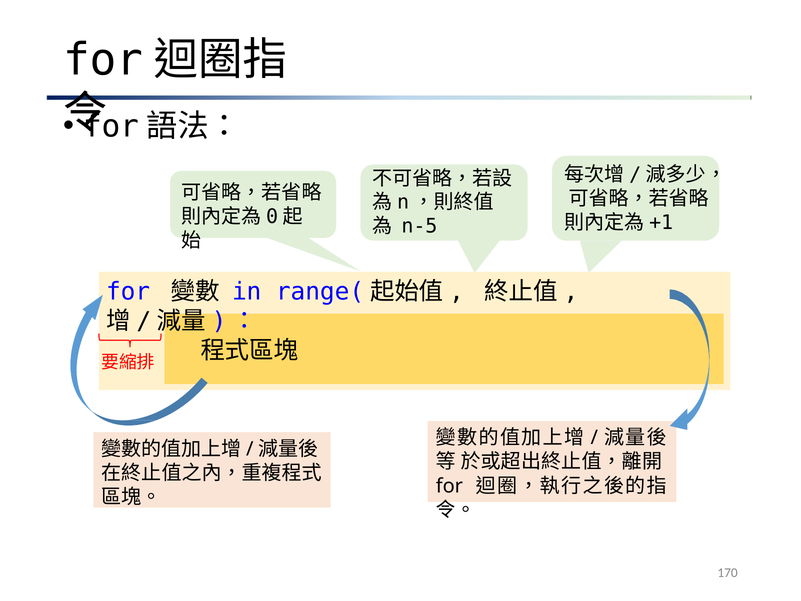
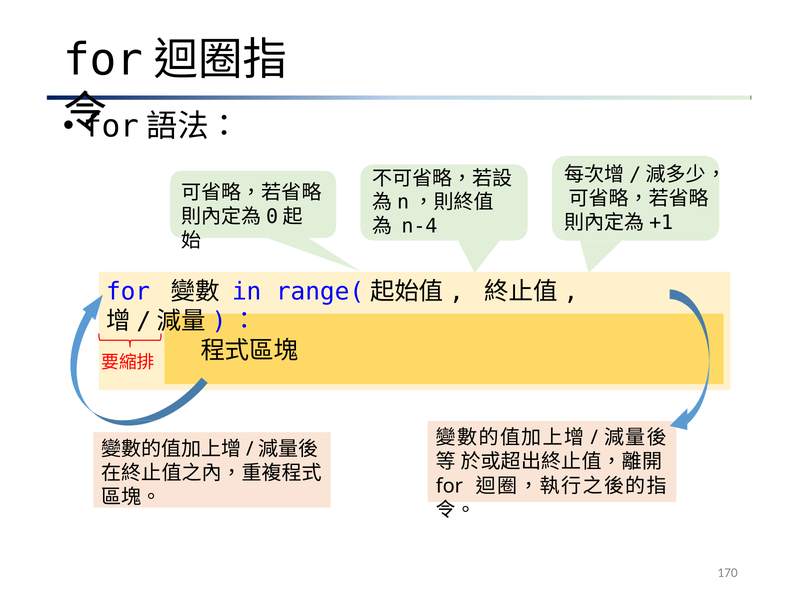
n-5: n-5 -> n-4 (419, 226)
